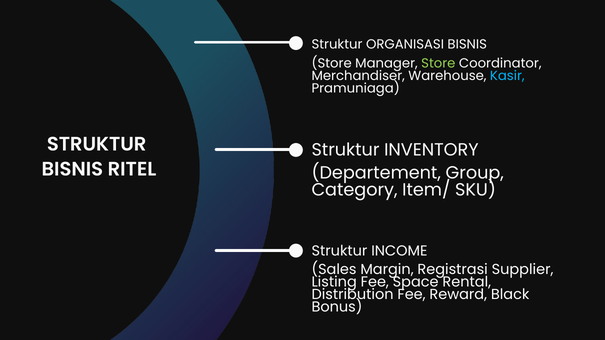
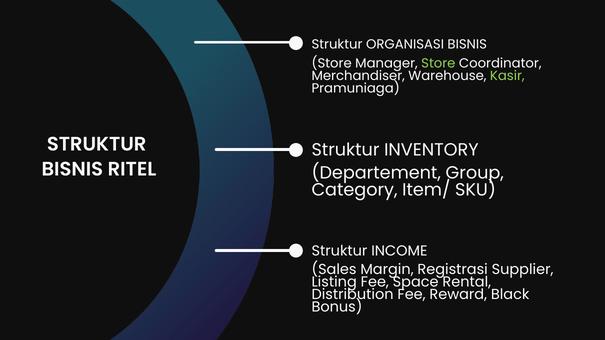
Kasir colour: light blue -> light green (507, 76)
